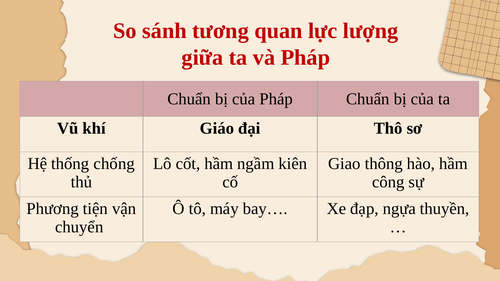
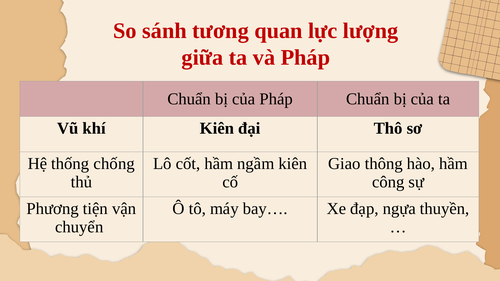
khí Giáo: Giáo -> Kiên (217, 128)
